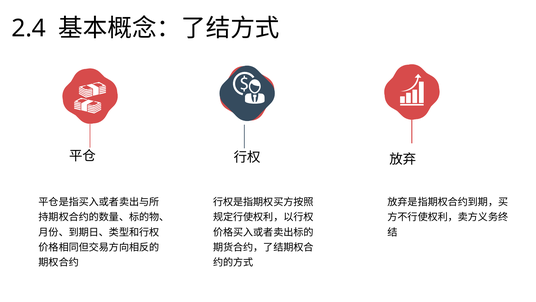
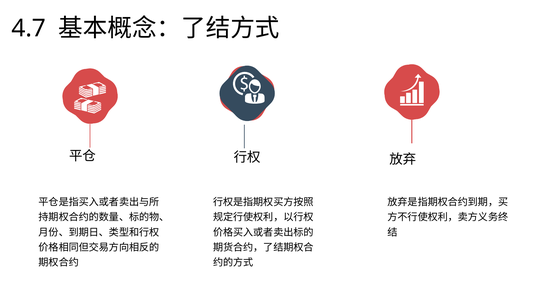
2.4: 2.4 -> 4.7 (29, 28)
